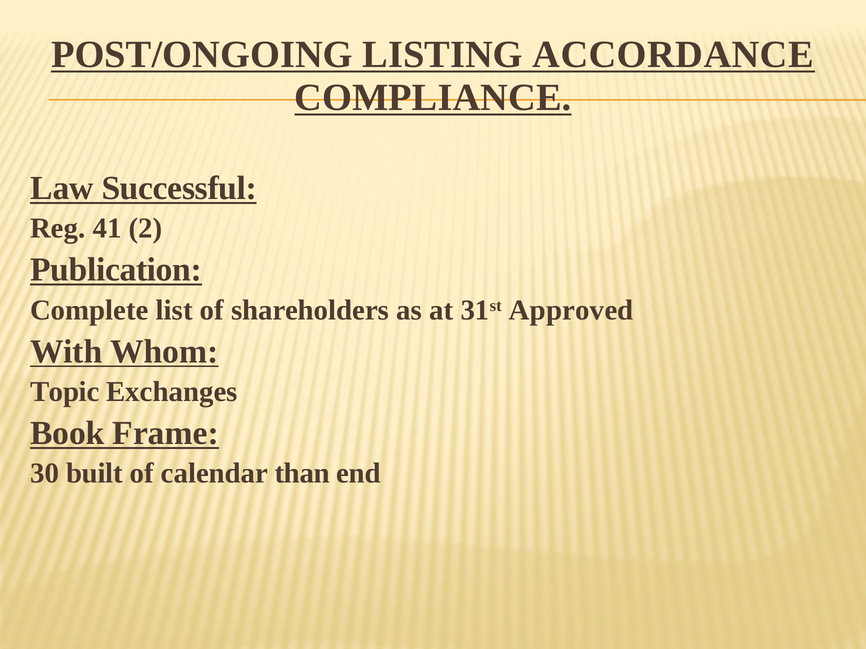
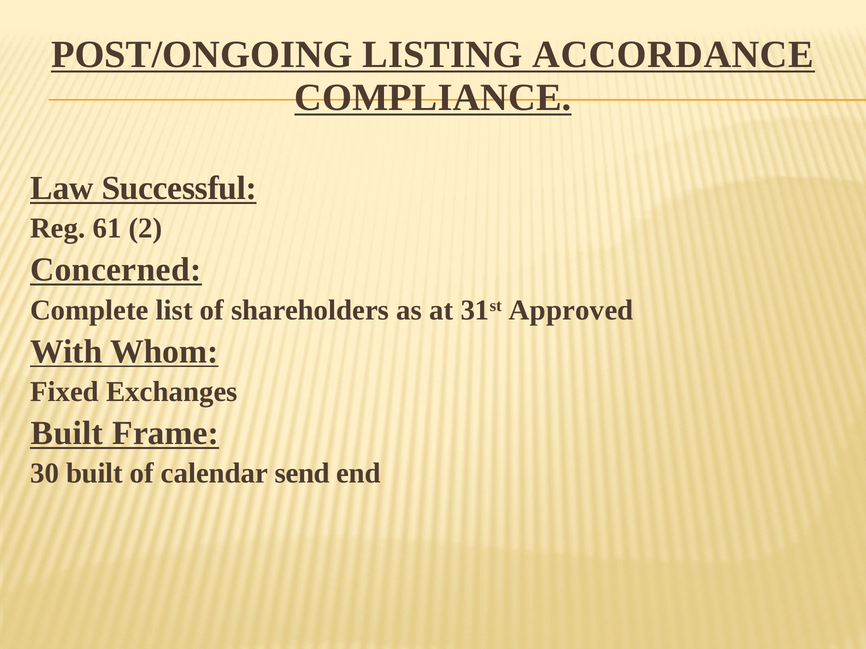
41: 41 -> 61 (107, 229)
Publication: Publication -> Concerned (116, 270)
Topic: Topic -> Fixed (65, 392)
Book: Book -> Built (67, 433)
than: than -> send (302, 474)
